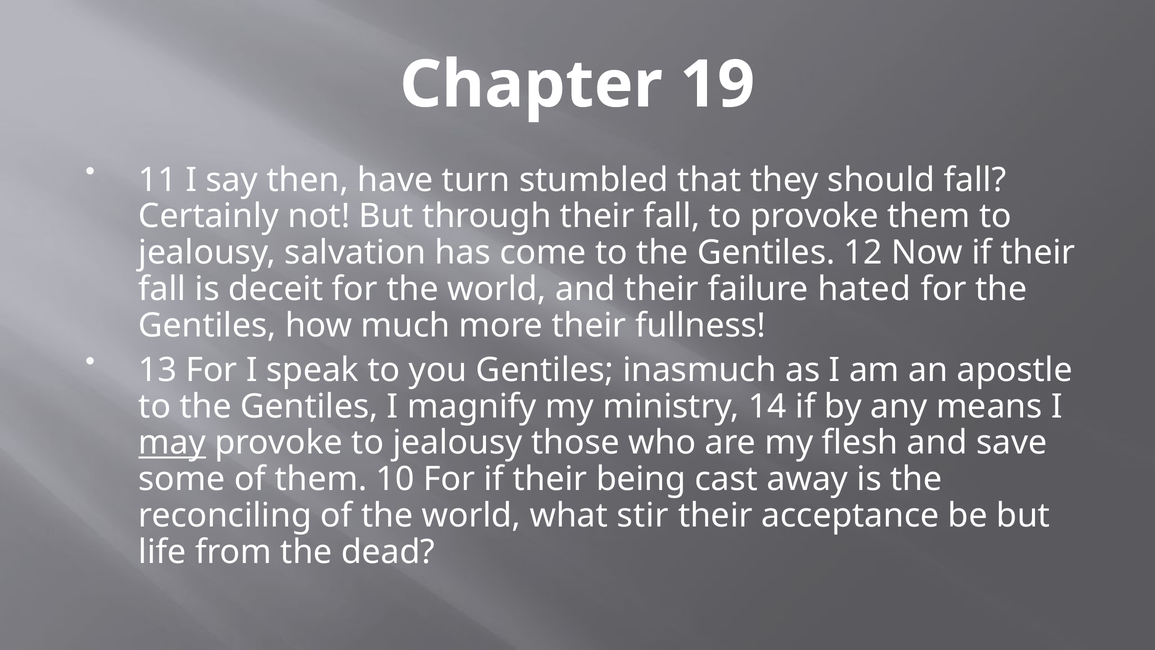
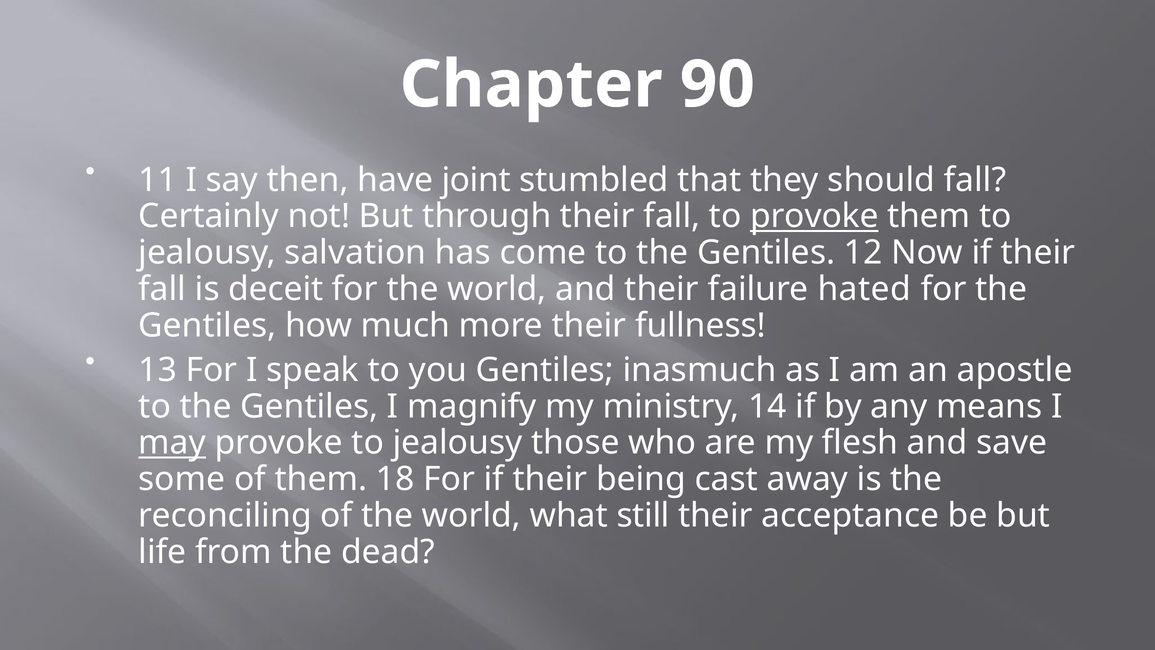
19: 19 -> 90 (717, 85)
turn: turn -> joint (476, 180)
provoke underline: none -> present (814, 216)
10: 10 -> 18 (395, 479)
stir: stir -> still (643, 515)
